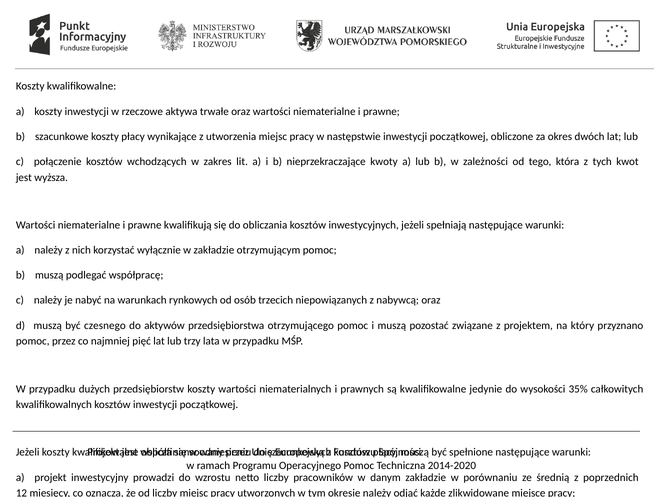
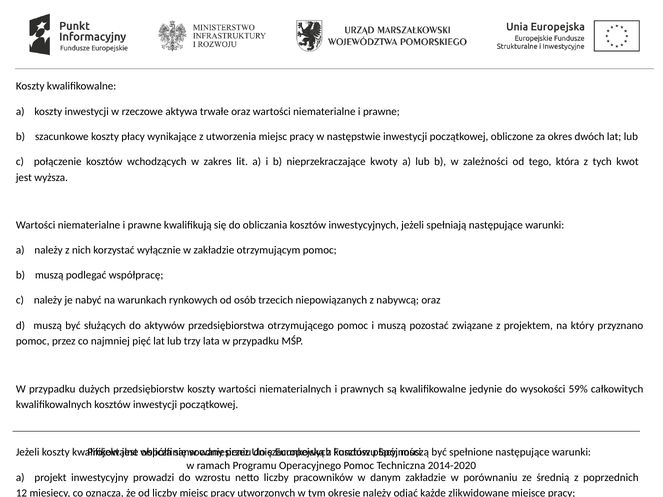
czesnego: czesnego -> służących (105, 326)
35%: 35% -> 59% (578, 389)
